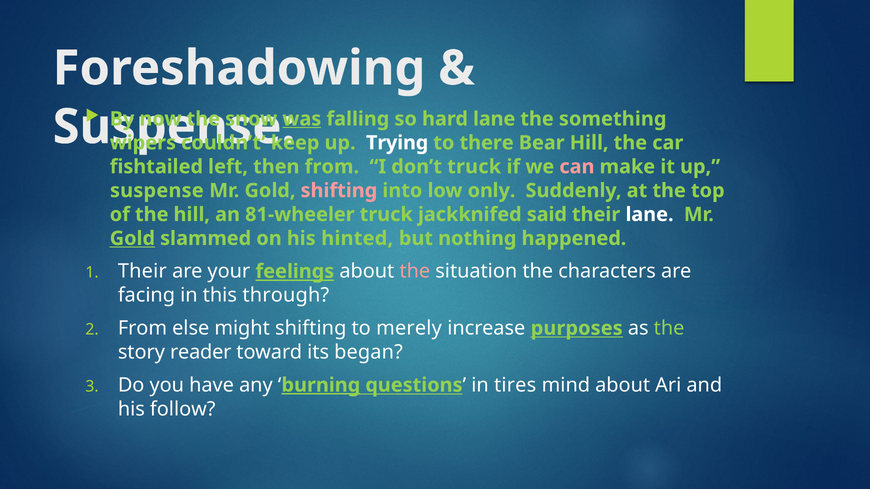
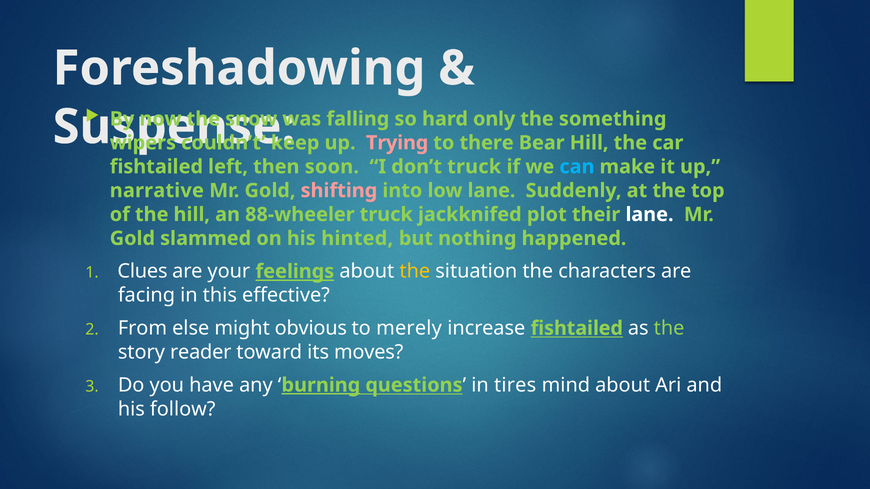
was underline: present -> none (302, 119)
hard lane: lane -> only (494, 119)
Trying colour: white -> pink (397, 143)
then from: from -> soon (332, 167)
can colour: pink -> light blue (577, 167)
suspense: suspense -> narrative (157, 191)
low only: only -> lane (492, 191)
81-wheeler: 81-wheeler -> 88-wheeler (300, 215)
said: said -> plot (547, 215)
Gold underline: present -> none (132, 239)
Their: Their -> Clues (143, 272)
the colour: pink -> yellow (415, 272)
through: through -> effective (286, 295)
might shifting: shifting -> obvious (311, 328)
increase purposes: purposes -> fishtailed (577, 328)
began: began -> moves (369, 352)
